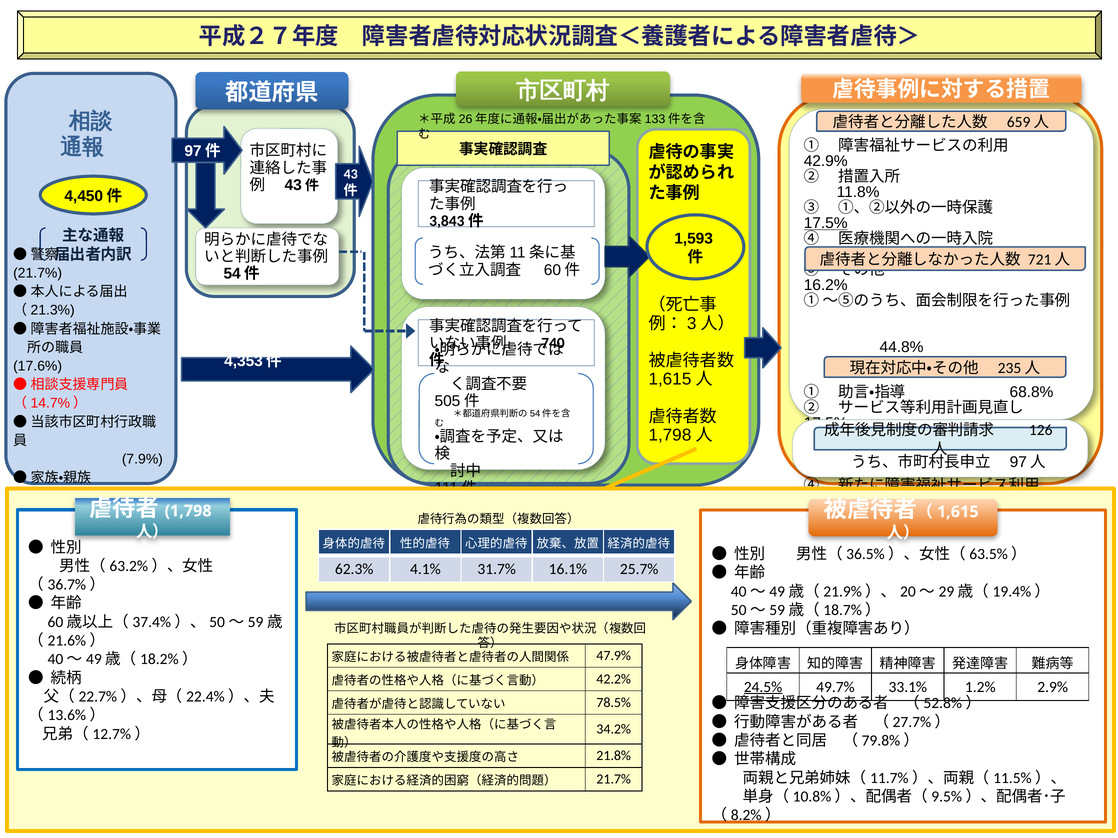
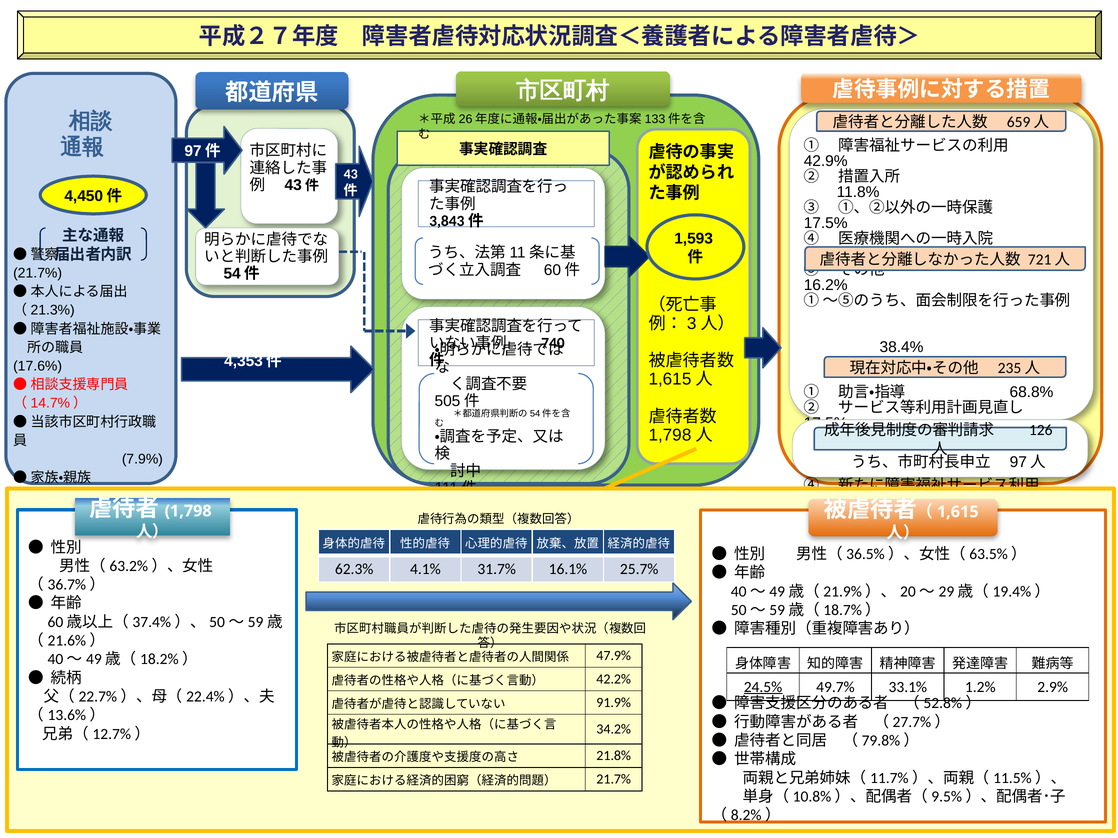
17.5% underline: present -> none (826, 223)
44.8%: 44.8% -> 38.4% (902, 347)
78.5%: 78.5% -> 91.9% (614, 703)
